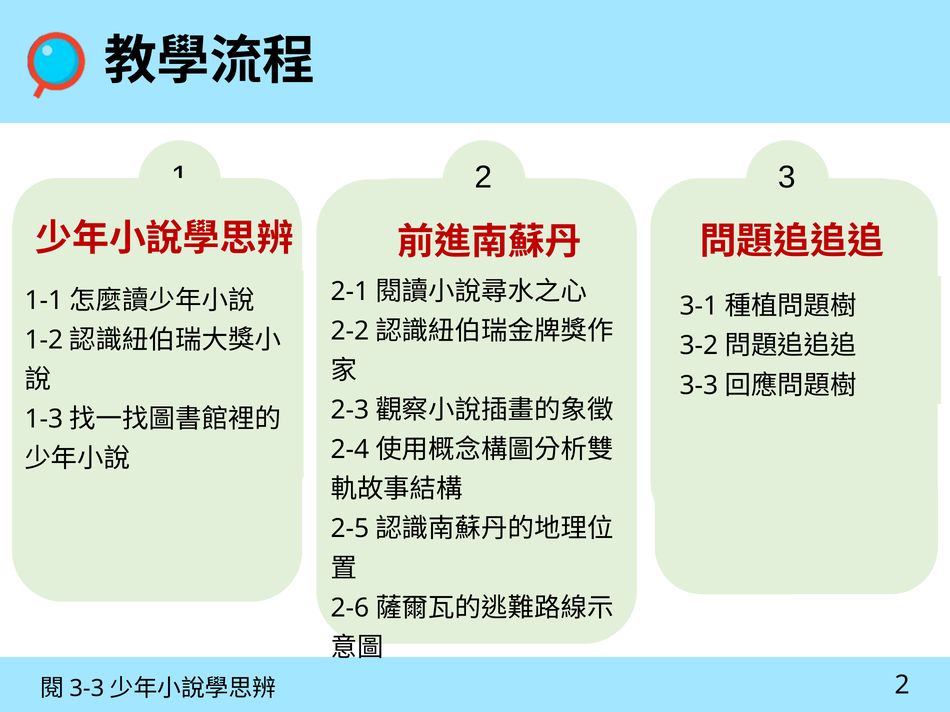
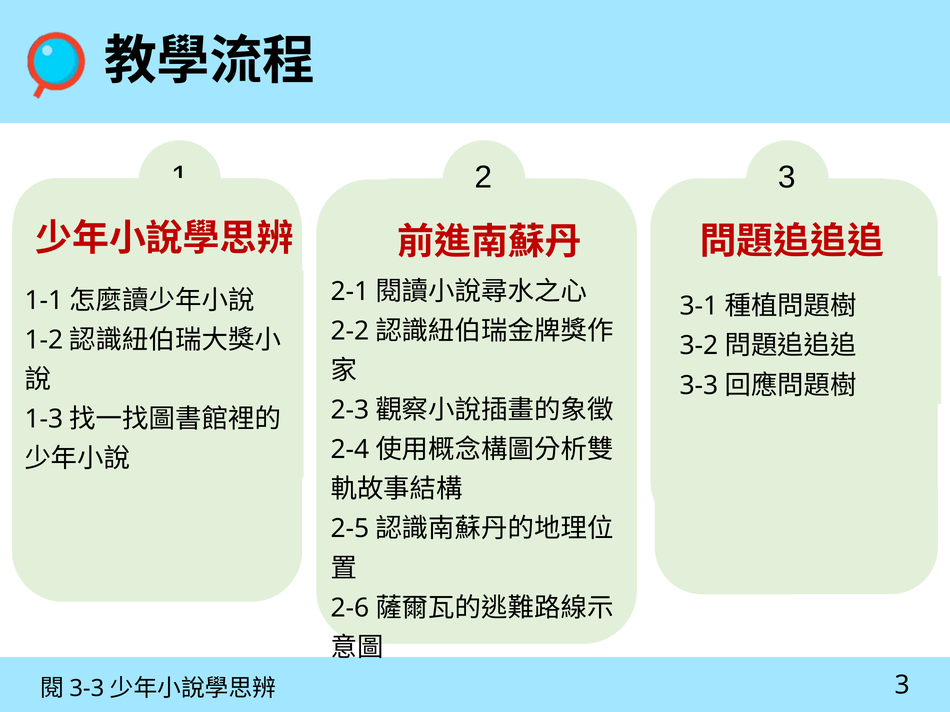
2: 2 -> 3 (902, 686)
